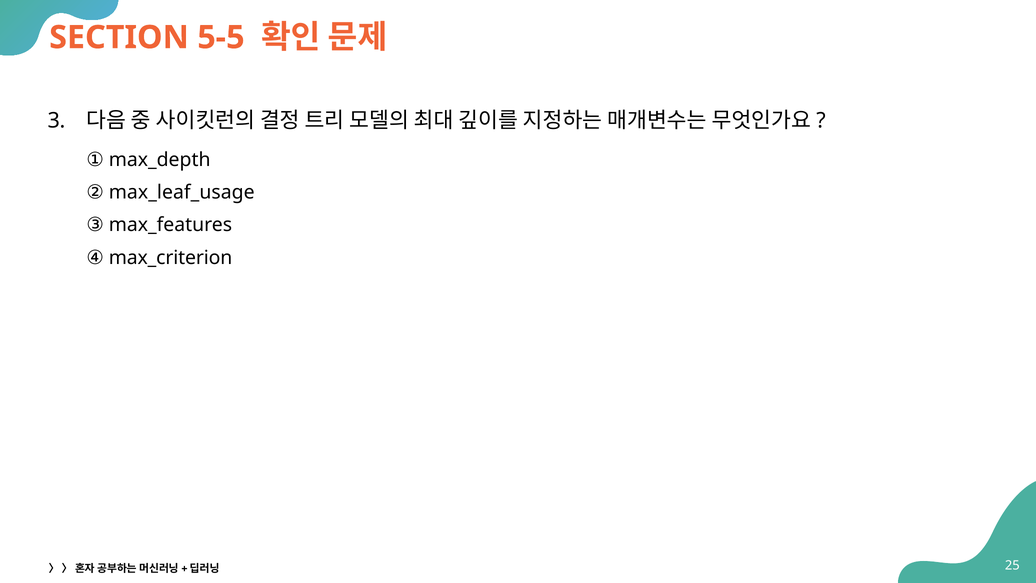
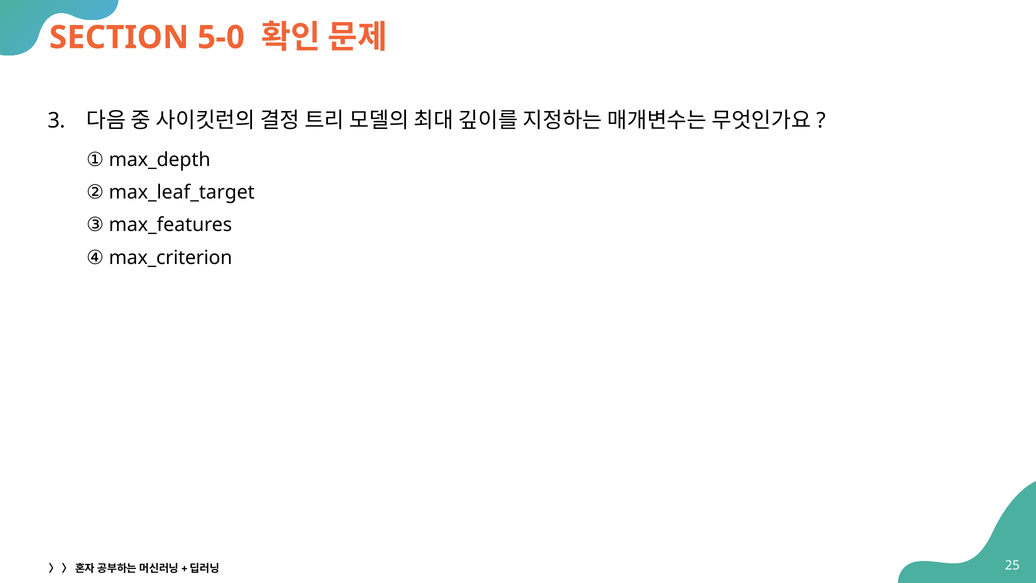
5-5: 5-5 -> 5-0 (221, 37)
max_leaf_usage: max_leaf_usage -> max_leaf_target (182, 192)
